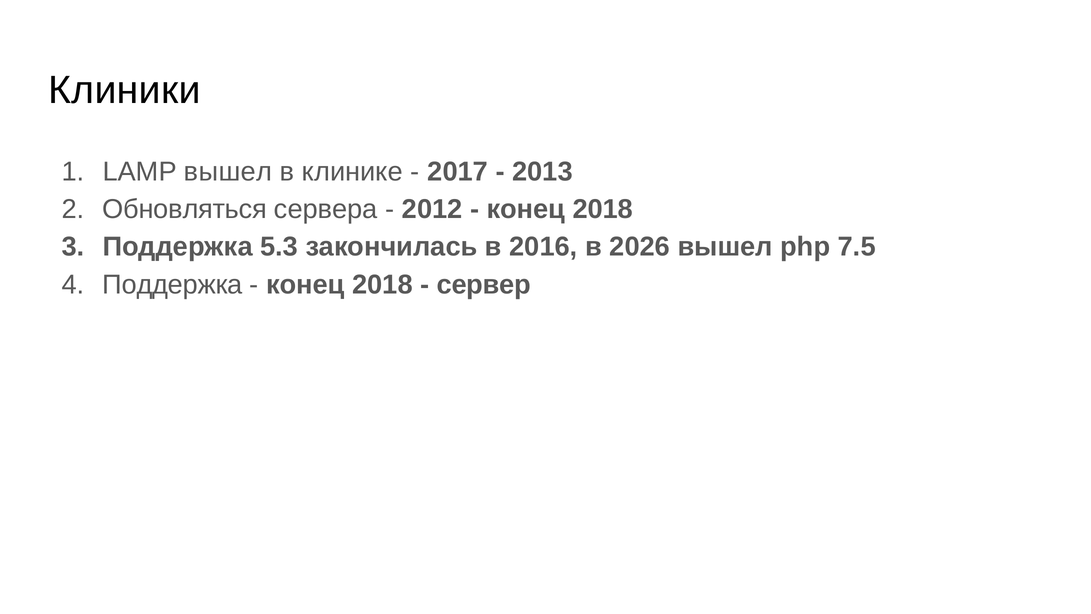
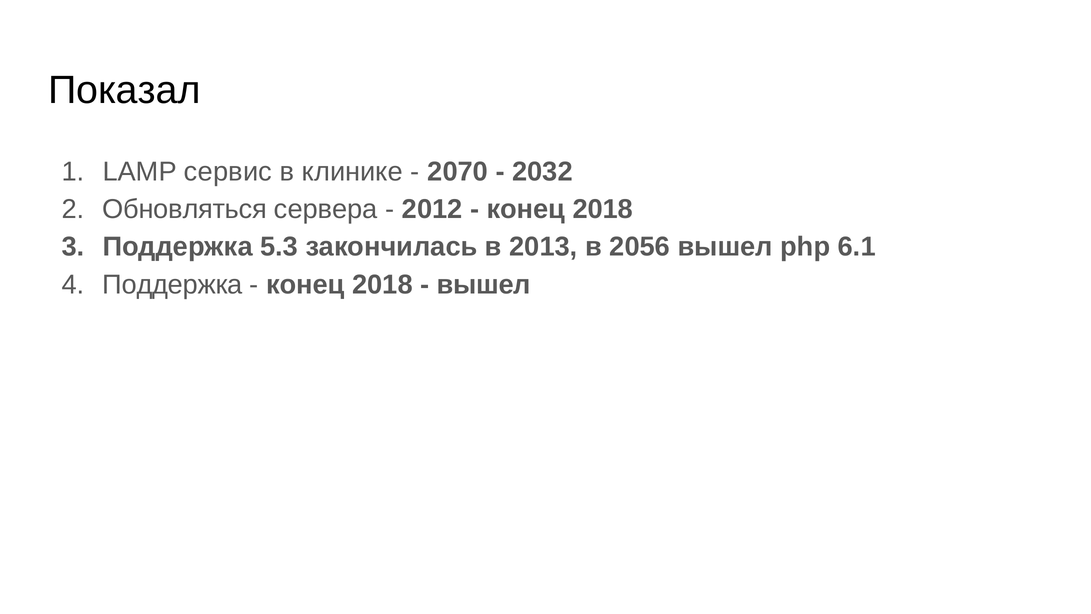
Клиники: Клиники -> Показал (124, 90)
LAMP вышел: вышел -> сервис (228, 172)
2017: 2017 -> 2070 (458, 172)
2013: 2013 -> 2032 (542, 172)
2016: 2016 -> 2013 (543, 247)
2026: 2026 -> 2056 (640, 247)
7.5: 7.5 -> 6.1 (857, 247)
сервер: сервер -> вышел (484, 284)
